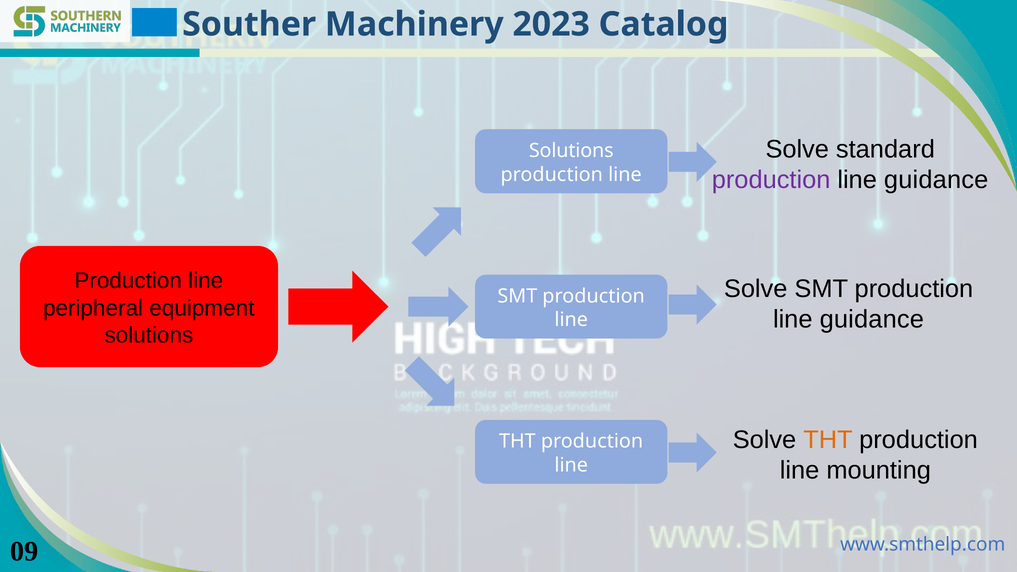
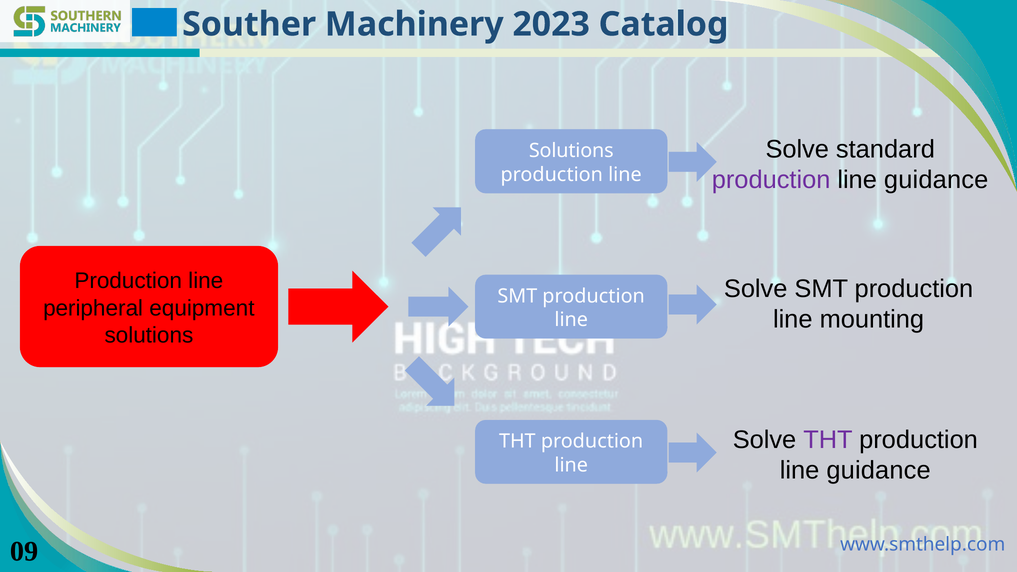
guidance: guidance -> mounting (872, 319)
THT colour: orange -> purple (828, 440)
mounting: mounting -> guidance (879, 470)
